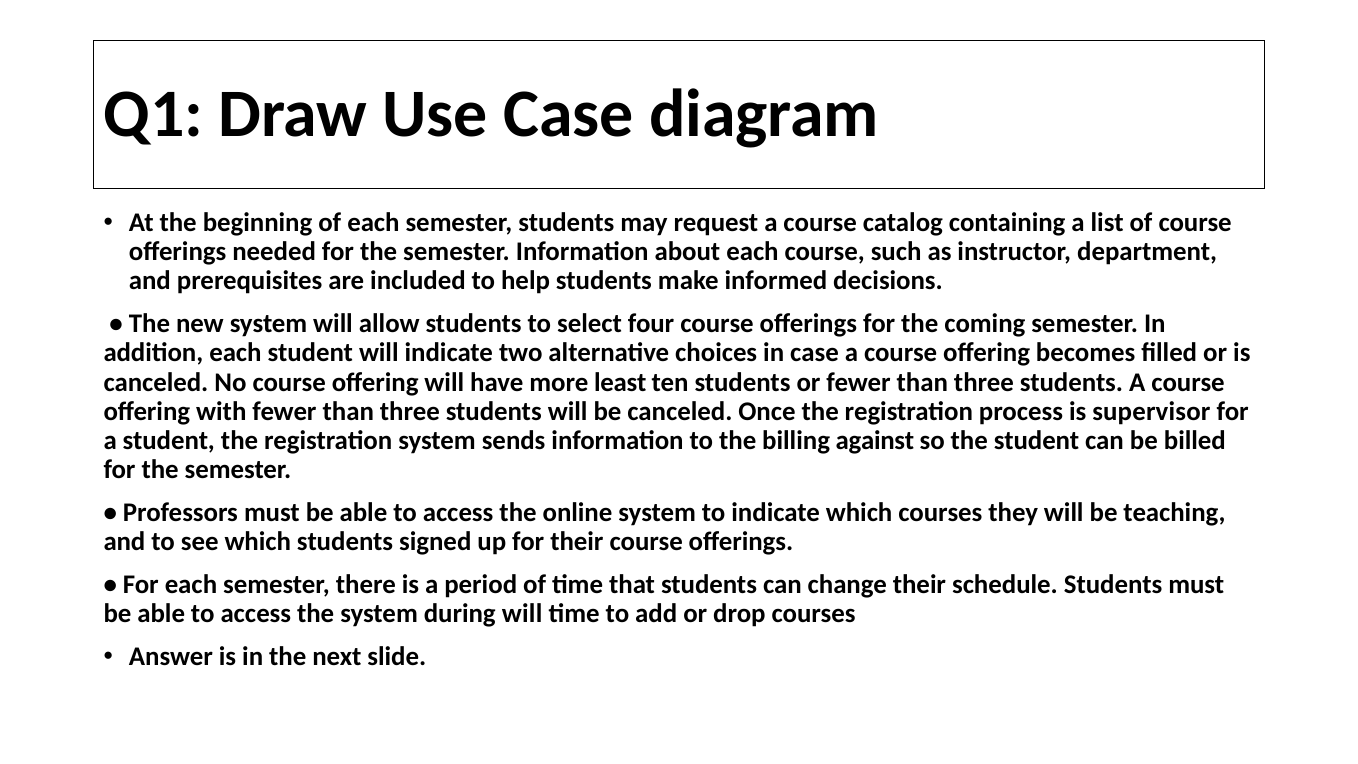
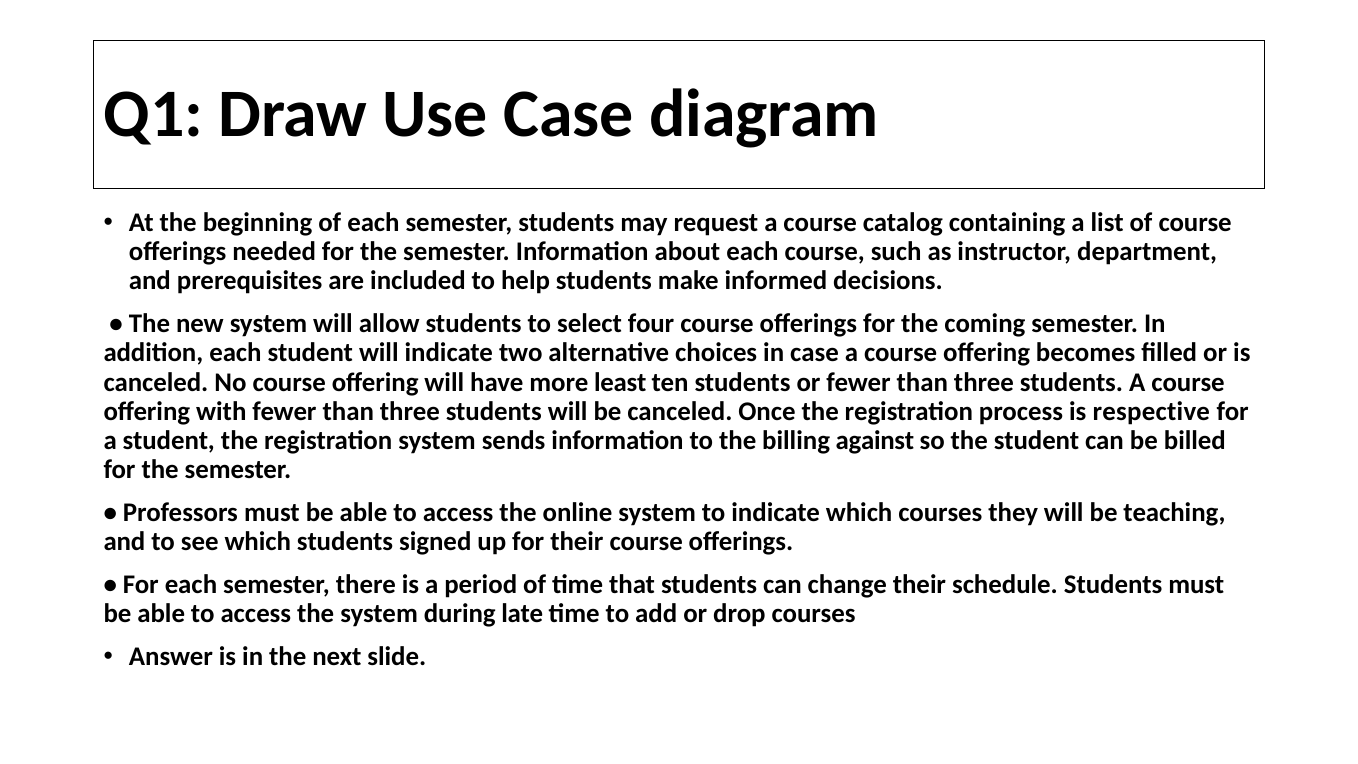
supervisor: supervisor -> respective (1151, 411)
during will: will -> late (522, 614)
